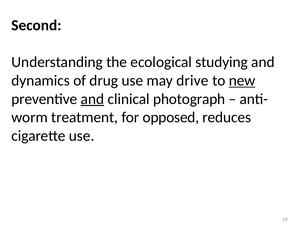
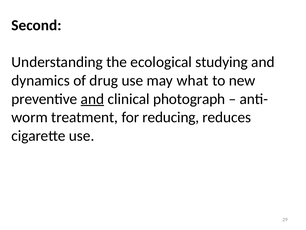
drive: drive -> what (192, 80)
new underline: present -> none (242, 80)
opposed: opposed -> reducing (171, 117)
